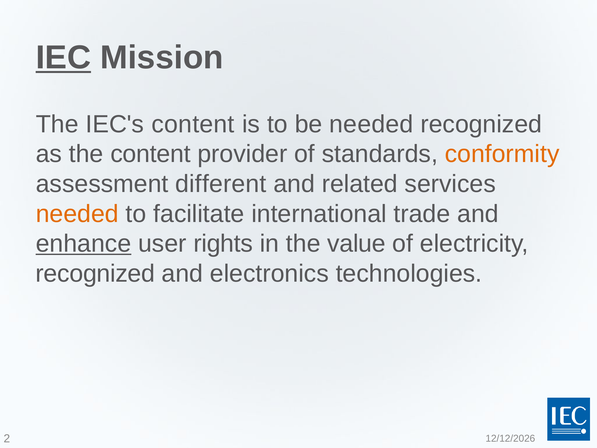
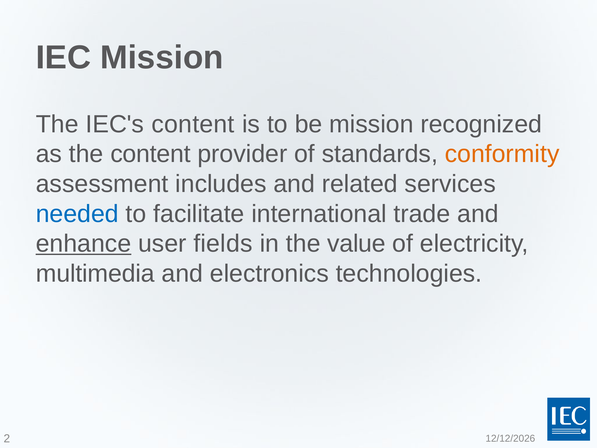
IEC underline: present -> none (63, 58)
be needed: needed -> mission (371, 124)
different: different -> includes (221, 184)
needed colour: orange -> blue (77, 214)
rights: rights -> fields (223, 244)
recognized: recognized -> multimedia (95, 273)
